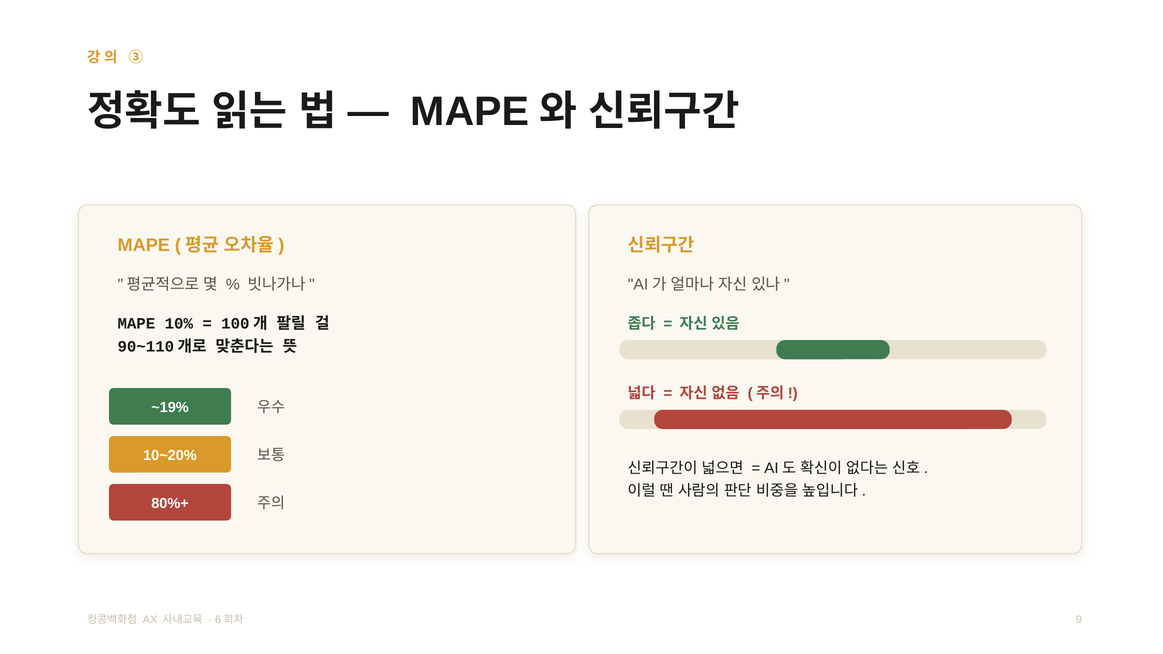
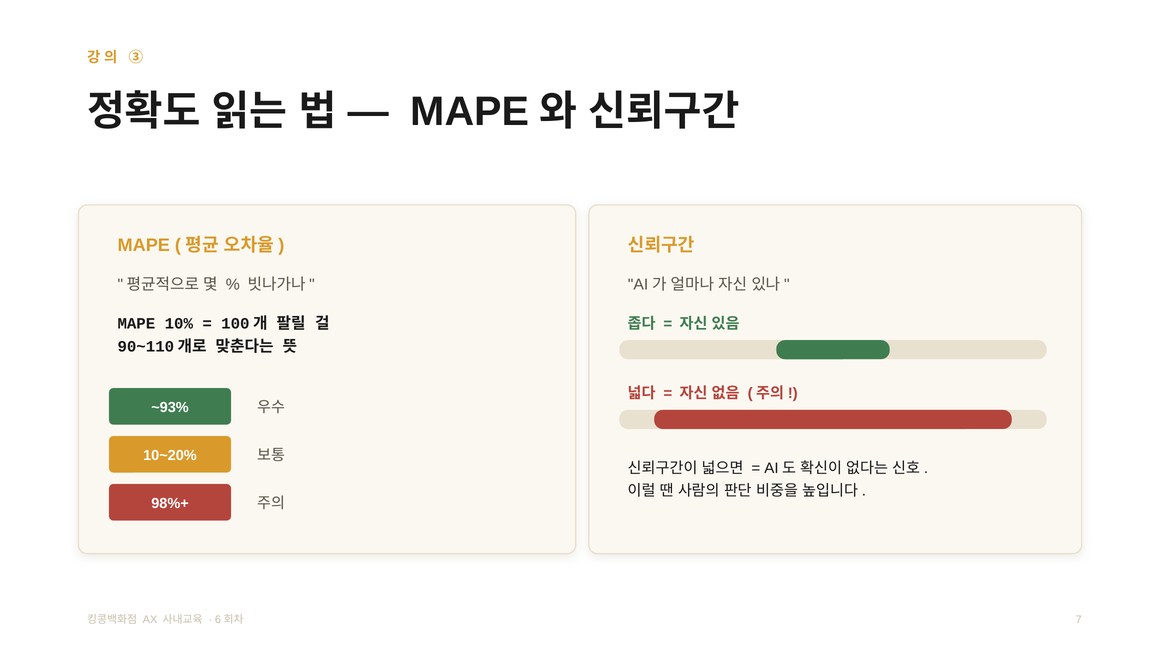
~19%: ~19% -> ~93% (170, 407)
80%+: 80%+ -> 98%+ (170, 503)
9: 9 -> 7 (1079, 620)
